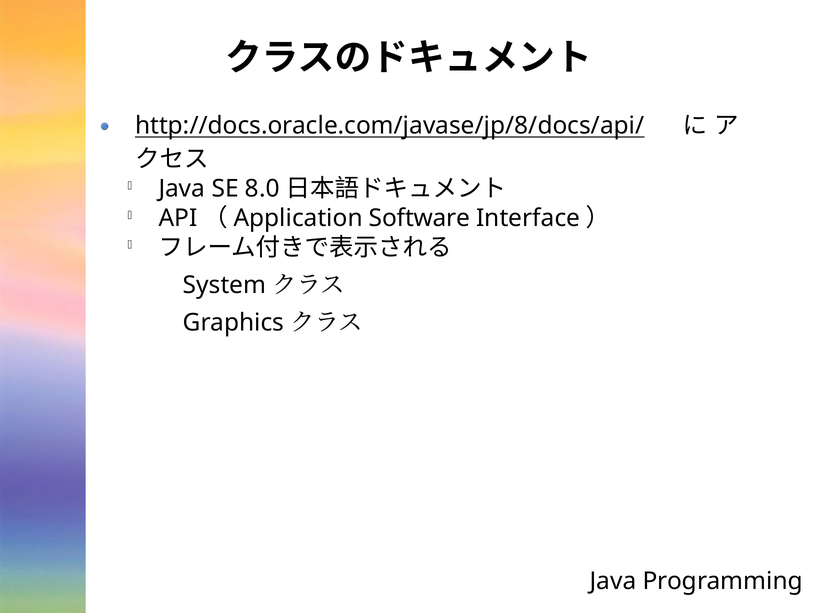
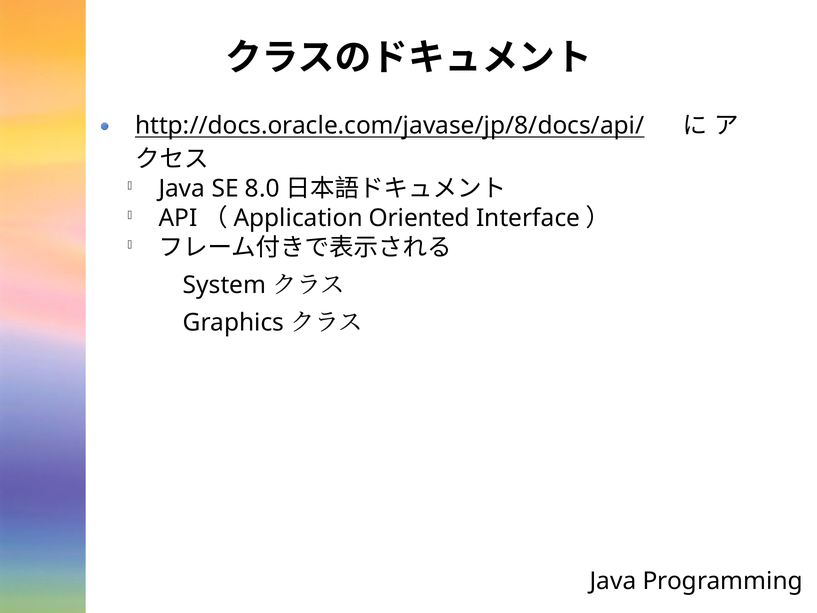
Software: Software -> Oriented (419, 218)
